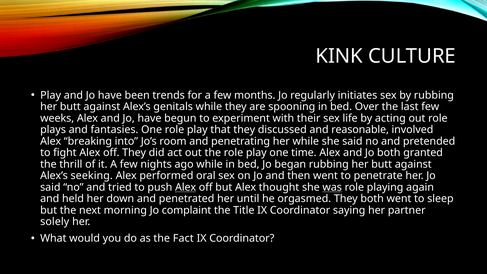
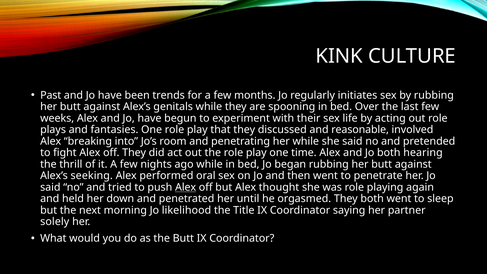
Play: Play -> Past (51, 95)
granted: granted -> hearing (423, 153)
was underline: present -> none (332, 187)
complaint: complaint -> likelihood (187, 210)
the Fact: Fact -> Butt (183, 238)
